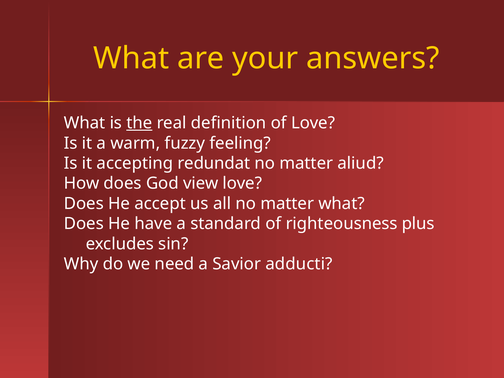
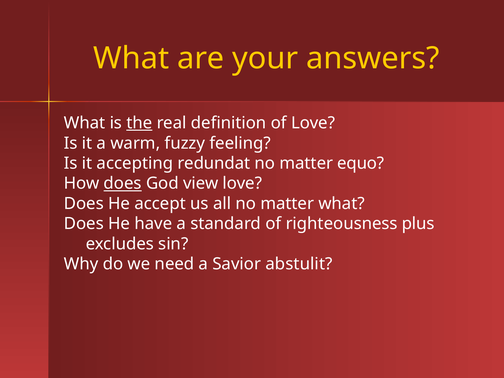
aliud: aliud -> equo (361, 163)
does underline: none -> present (123, 183)
adducti: adducti -> abstulit (299, 264)
